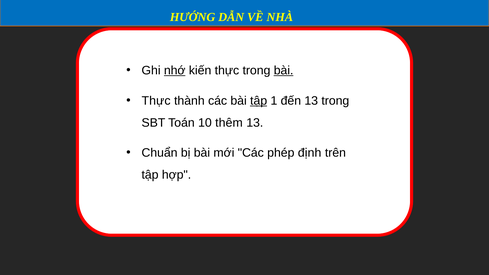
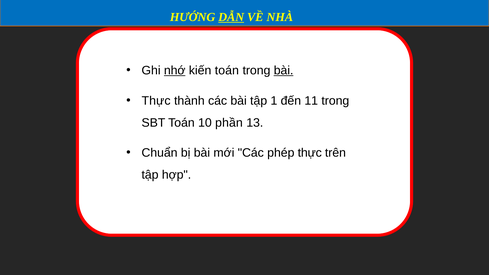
DẪN underline: none -> present (231, 17)
kiến thực: thực -> toán (227, 71)
tập underline: present -> none (259, 101)
đến 13: 13 -> 11 (311, 101)
thêm: thêm -> phần (229, 123)
phép định: định -> thực (310, 153)
